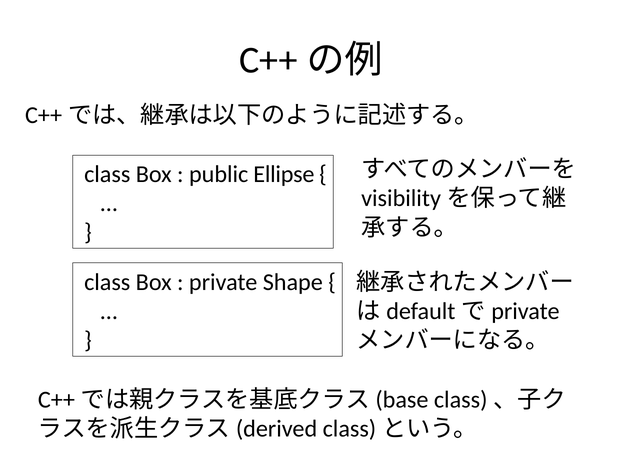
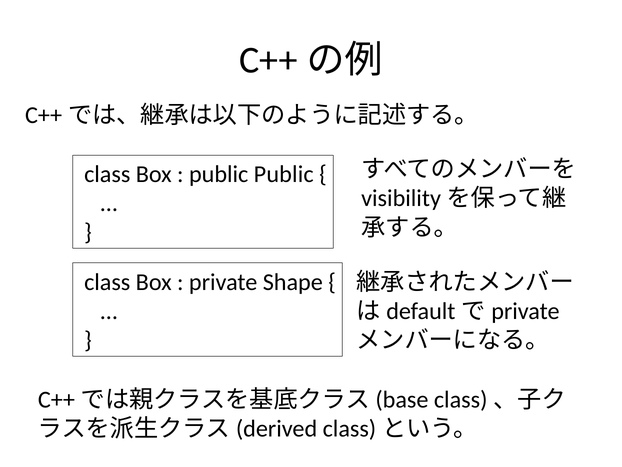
public Ellipse: Ellipse -> Public (284, 174)
